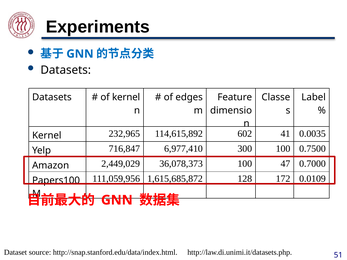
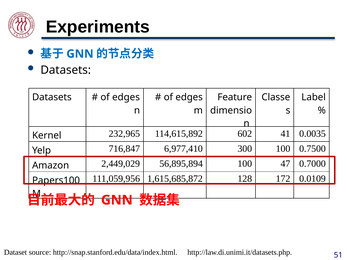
kernel: kernel -> edges (126, 97)
36,078,373: 36,078,373 -> 56,895,894 (181, 164)
